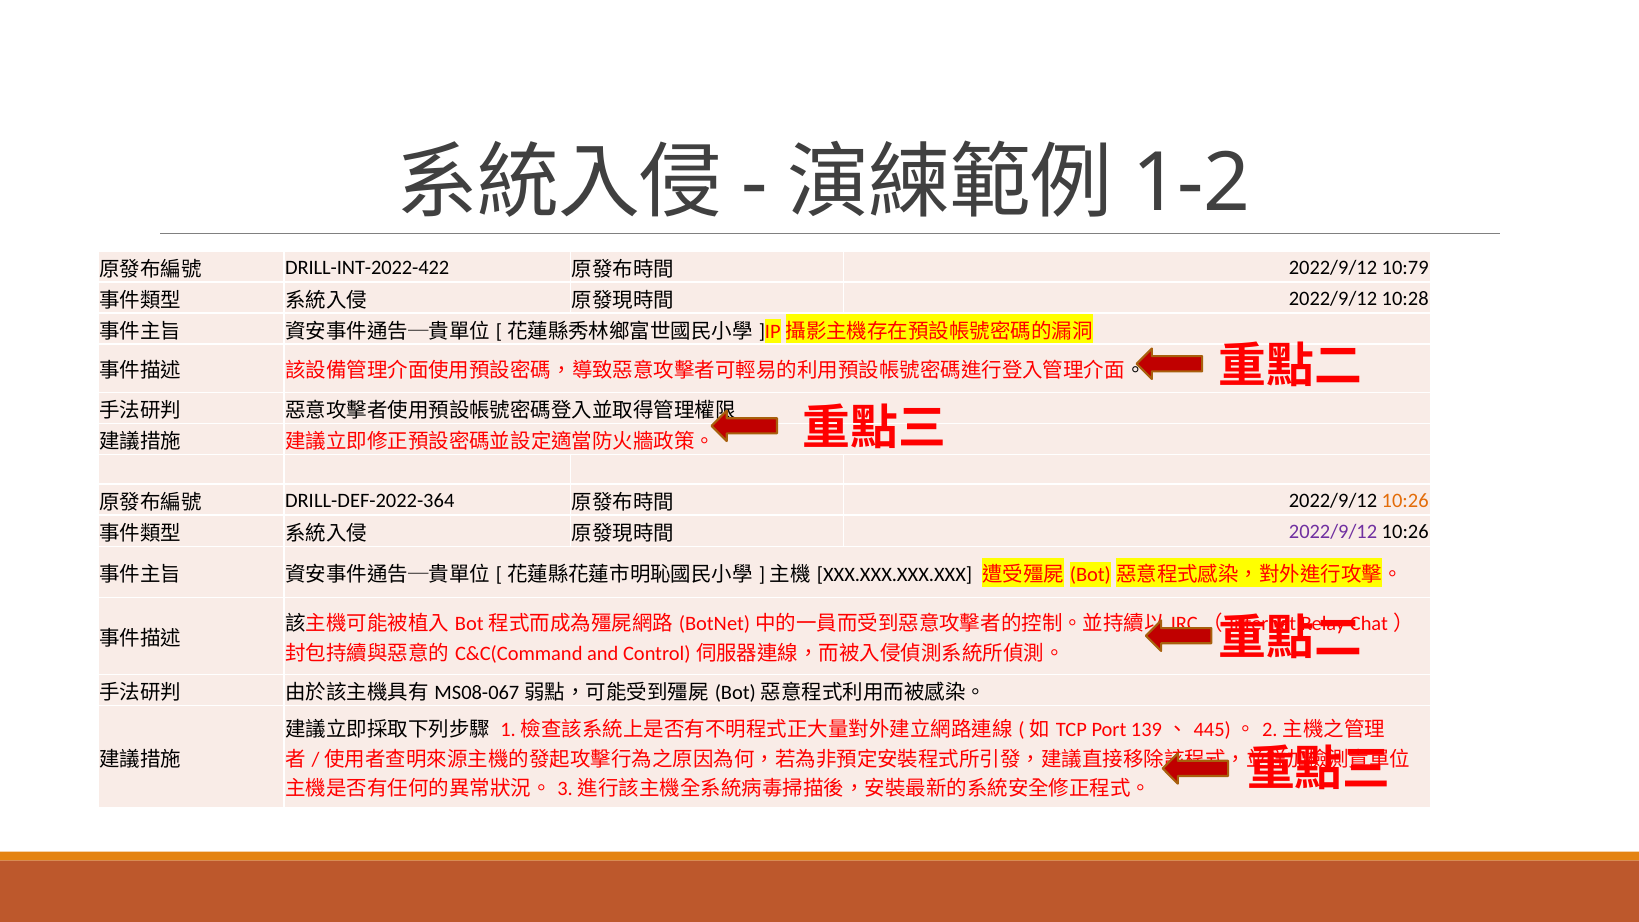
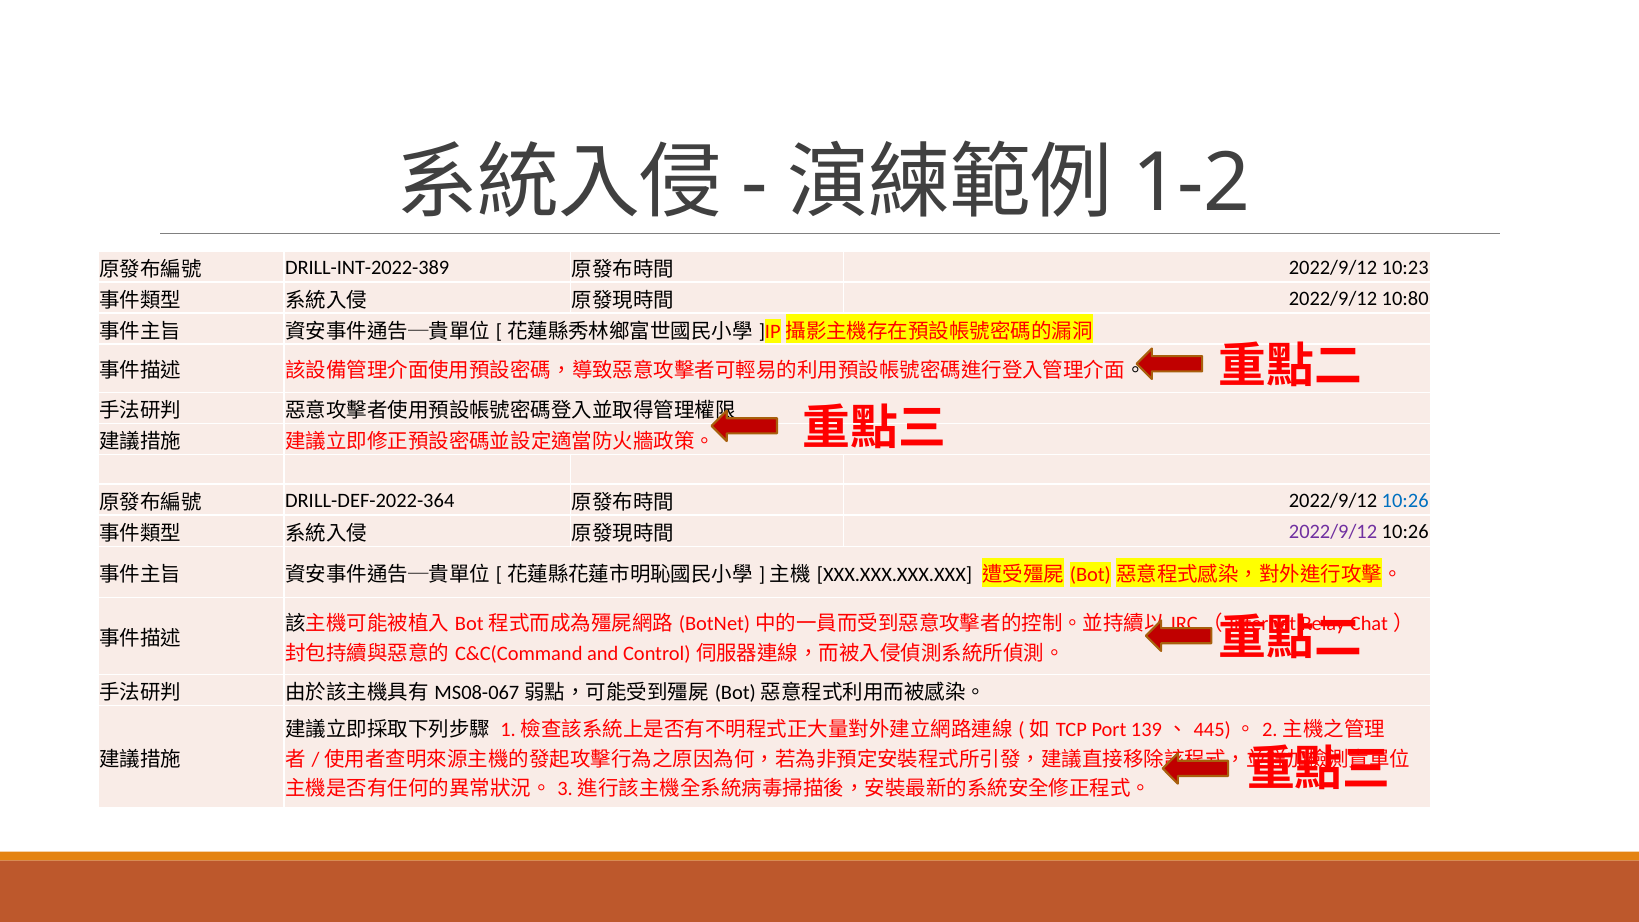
DRILL-INT-2022-422: DRILL-INT-2022-422 -> DRILL-INT-2022-389 (367, 267)
10:79: 10:79 -> 10:23 (1405, 267)
10:28: 10:28 -> 10:80 (1405, 298)
10:26 colour: orange -> blue (1405, 500)
